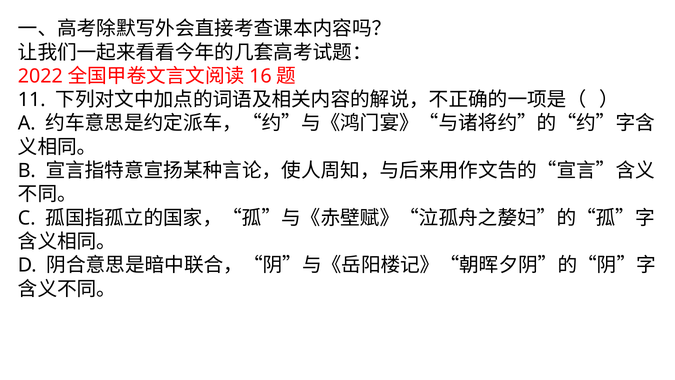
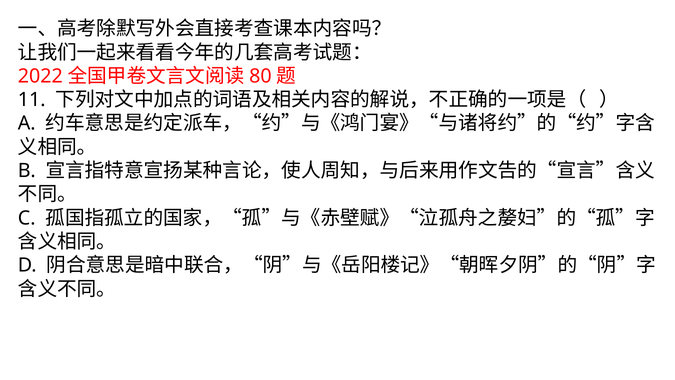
16: 16 -> 80 (260, 76)
